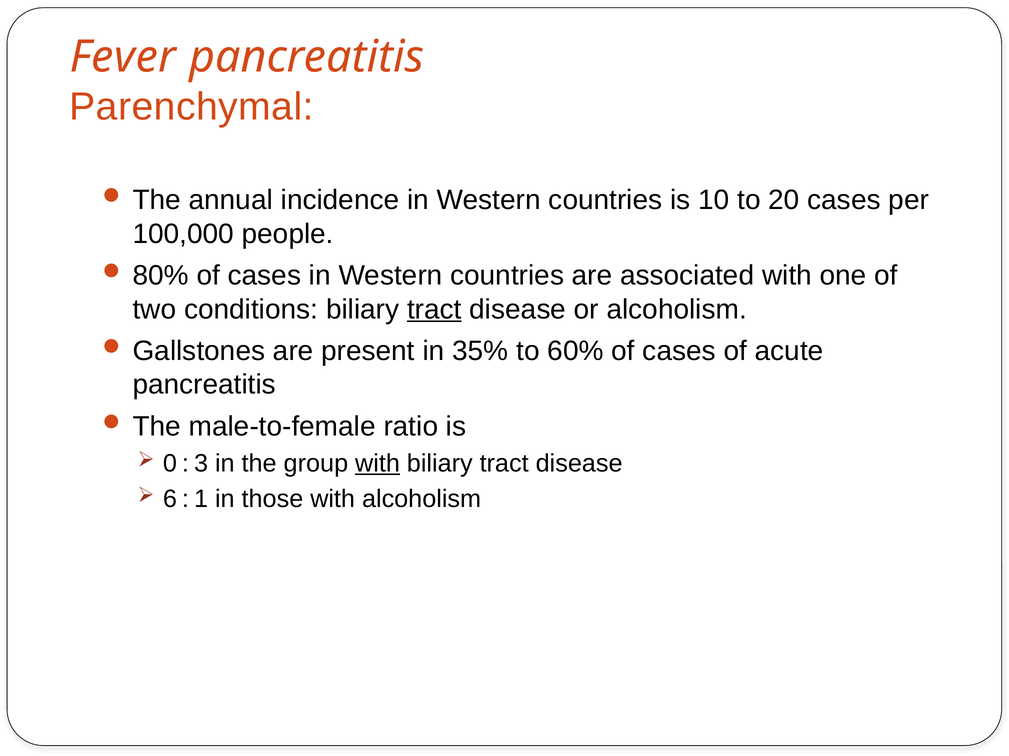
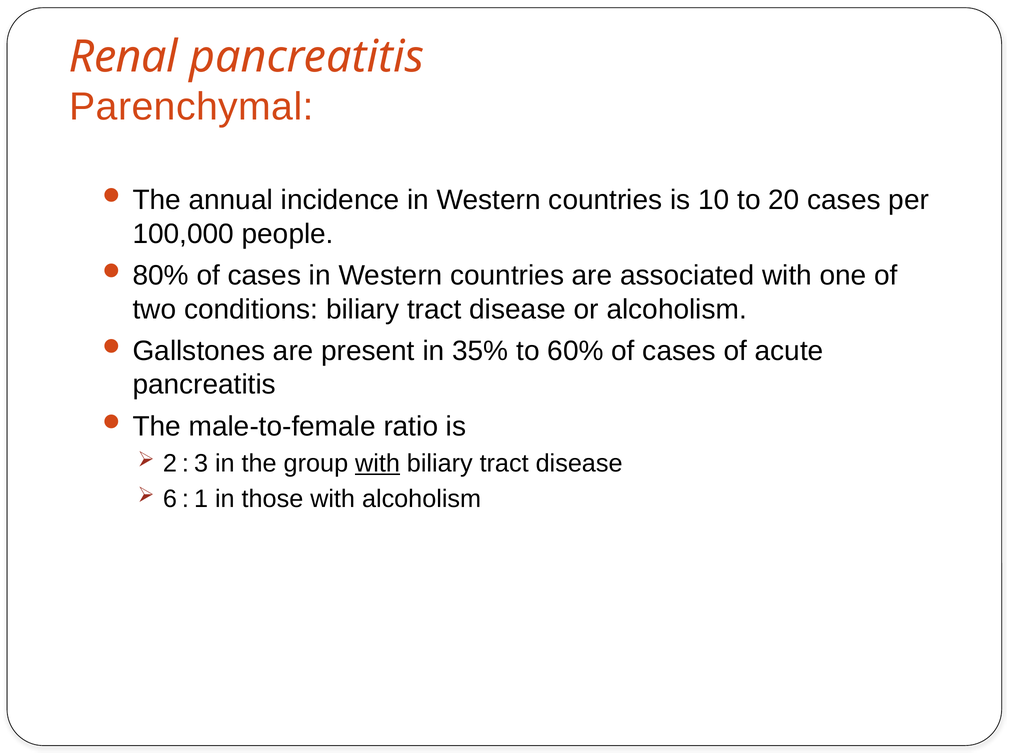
Fever: Fever -> Renal (123, 57)
tract underline: present -> none (434, 310)
0: 0 -> 2 (170, 464)
